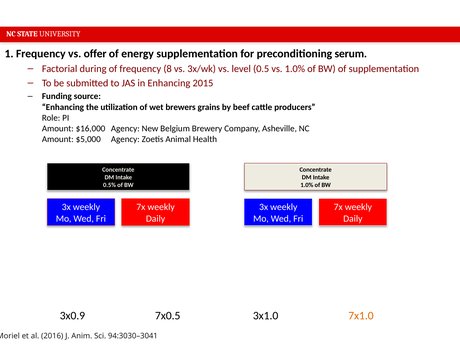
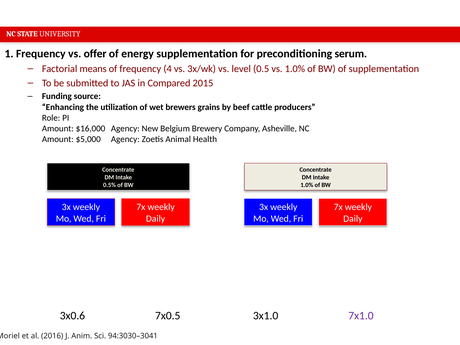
during: during -> means (93, 69)
8: 8 -> 4 (168, 69)
in Enhancing: Enhancing -> Compared (169, 83)
3x0.9: 3x0.9 -> 3x0.6 (72, 316)
7x1.0 colour: orange -> purple (361, 316)
